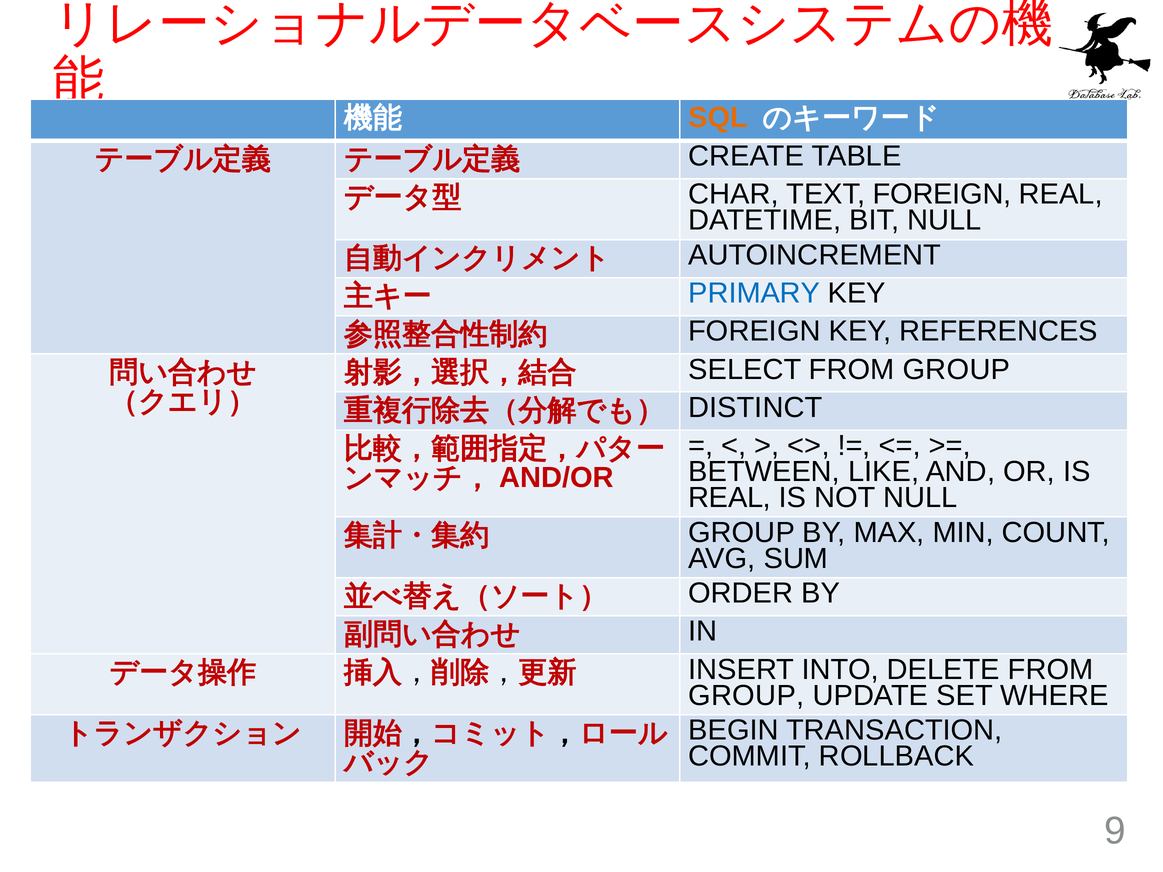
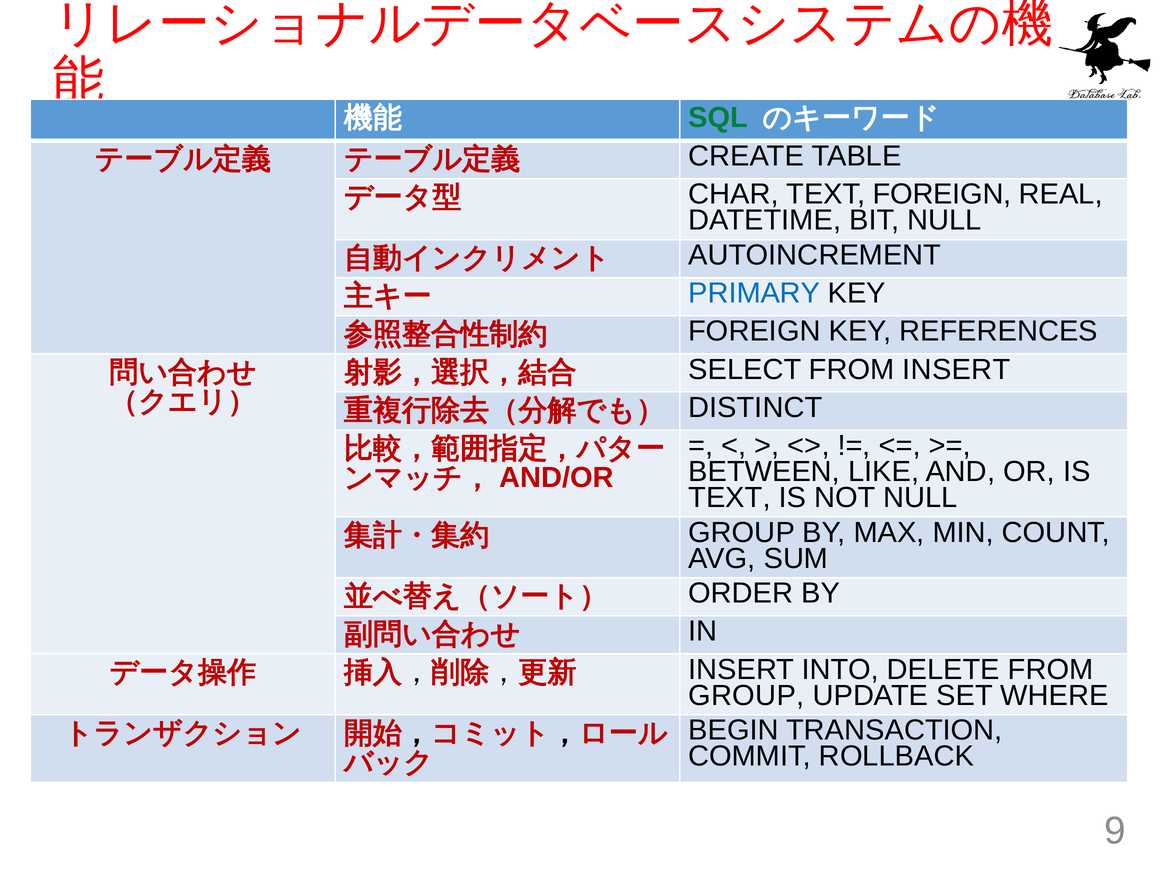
SQL colour: orange -> green (718, 118)
SELECT FROM GROUP: GROUP -> INSERT (956, 370)
REAL: REAL -> TEXT (730, 498)
